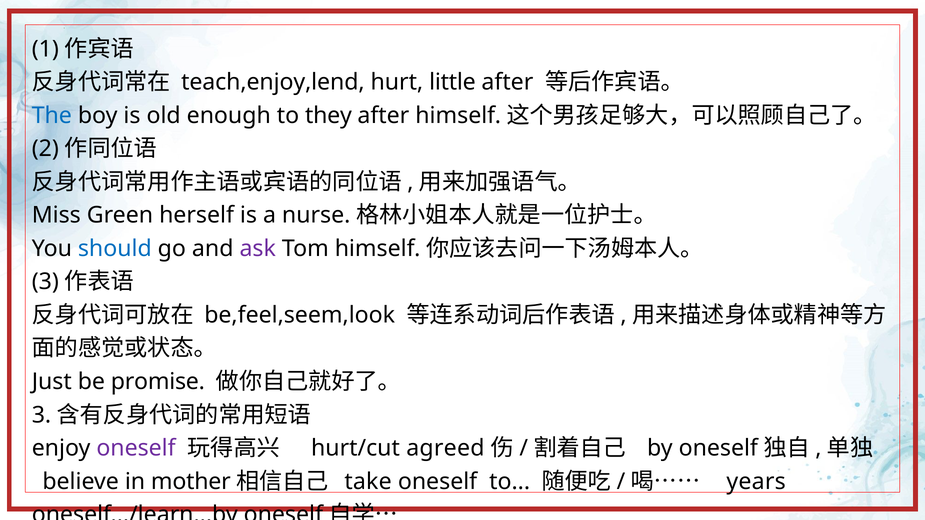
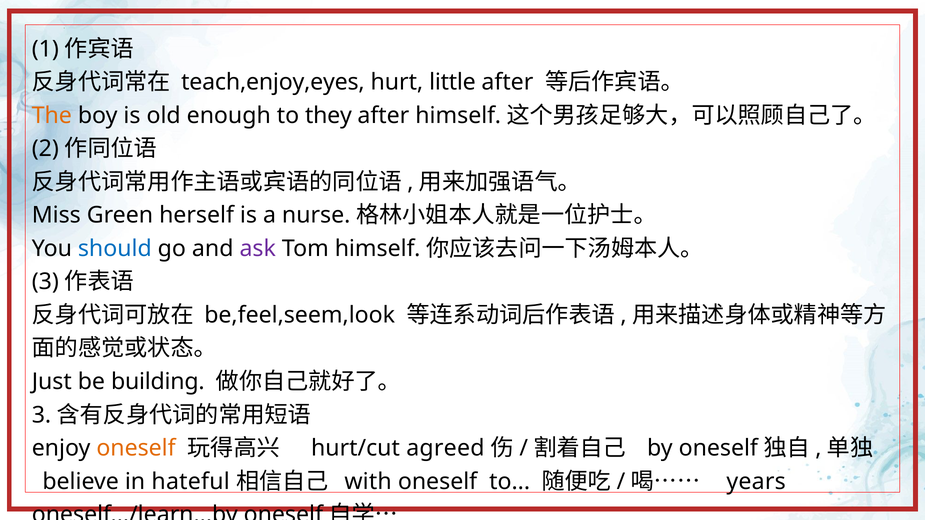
teach,enjoy,lend: teach,enjoy,lend -> teach,enjoy,eyes (273, 82)
The colour: blue -> orange (52, 115)
promise: promise -> building (158, 382)
oneself colour: purple -> orange (136, 448)
mother: mother -> hateful (191, 482)
take: take -> with (368, 482)
